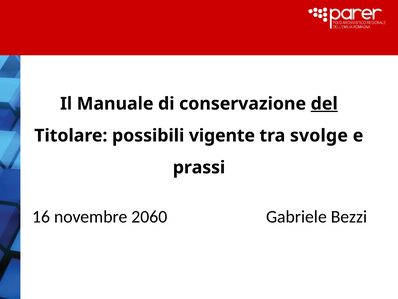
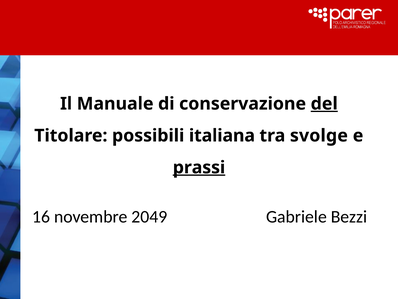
vigente: vigente -> italiana (222, 135)
prassi underline: none -> present (199, 167)
2060: 2060 -> 2049 (149, 216)
